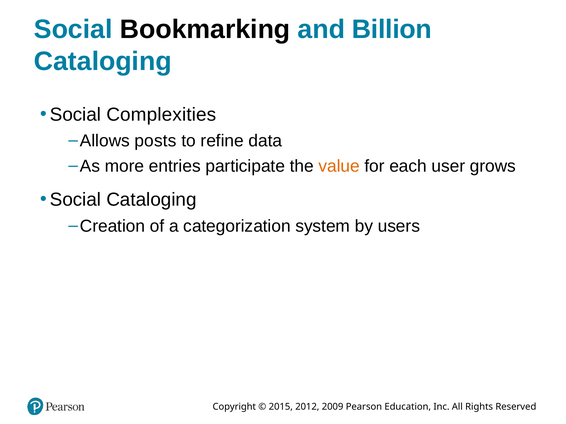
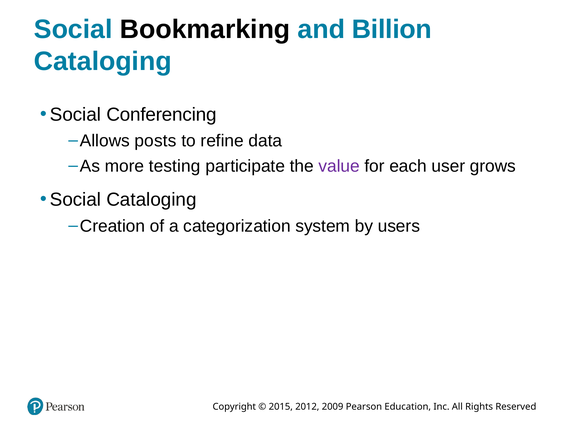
Complexities: Complexities -> Conferencing (162, 115)
entries: entries -> testing (175, 166)
value colour: orange -> purple (339, 166)
